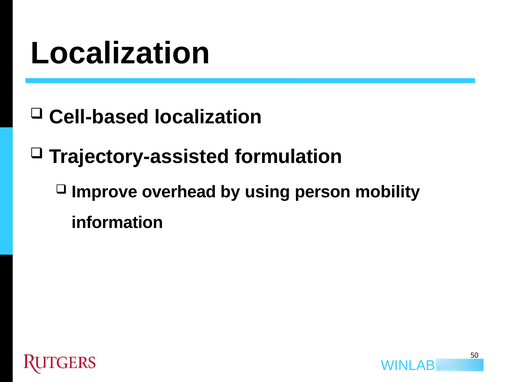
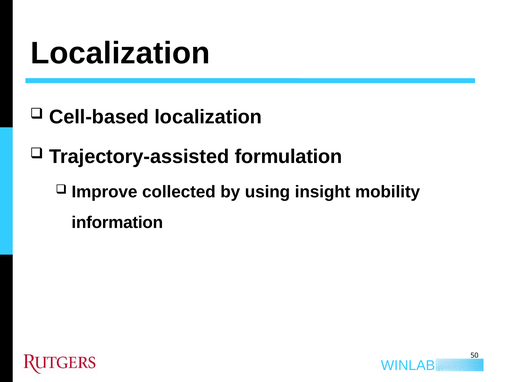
overhead: overhead -> collected (179, 192)
person: person -> insight (323, 192)
